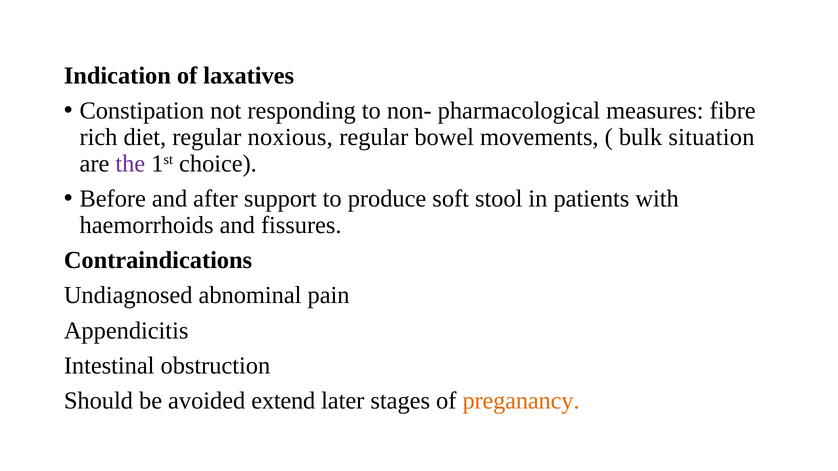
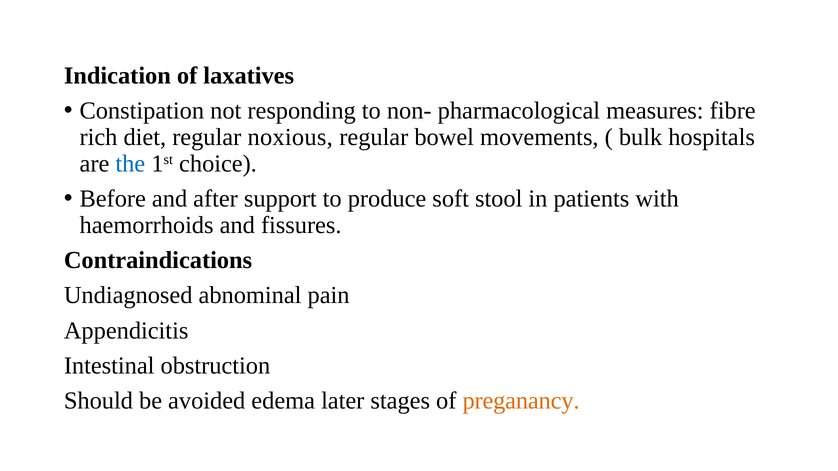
situation: situation -> hospitals (712, 137)
the colour: purple -> blue (130, 164)
extend: extend -> edema (283, 401)
